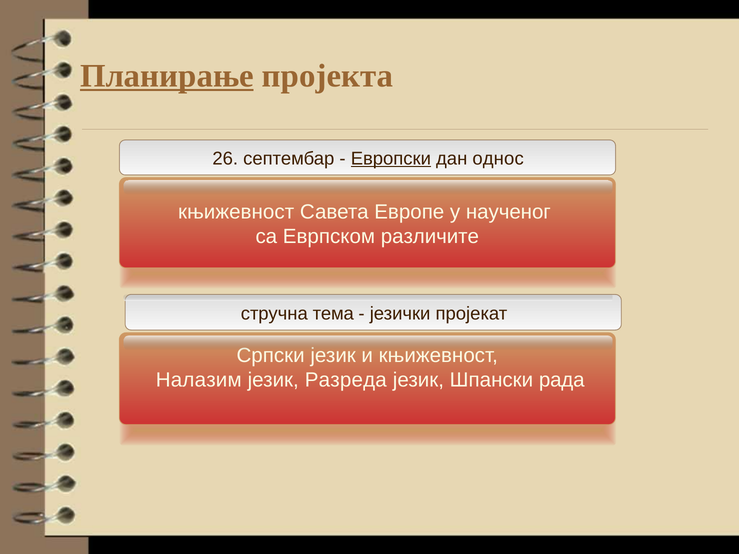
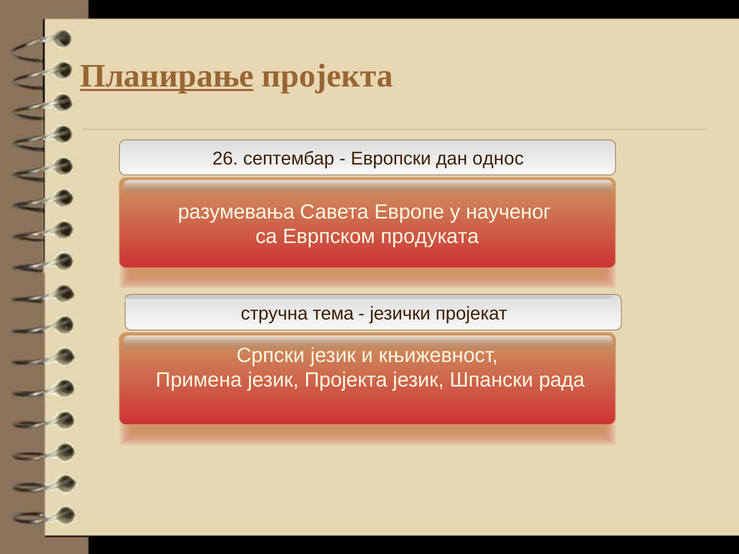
Европски underline: present -> none (391, 159)
књижевност: књижевност -> разумевања (236, 212)
различите: различите -> продуката (430, 237)
Налазим: Налазим -> Примена (199, 380)
језик Разреда: Разреда -> Пројекта (346, 380)
